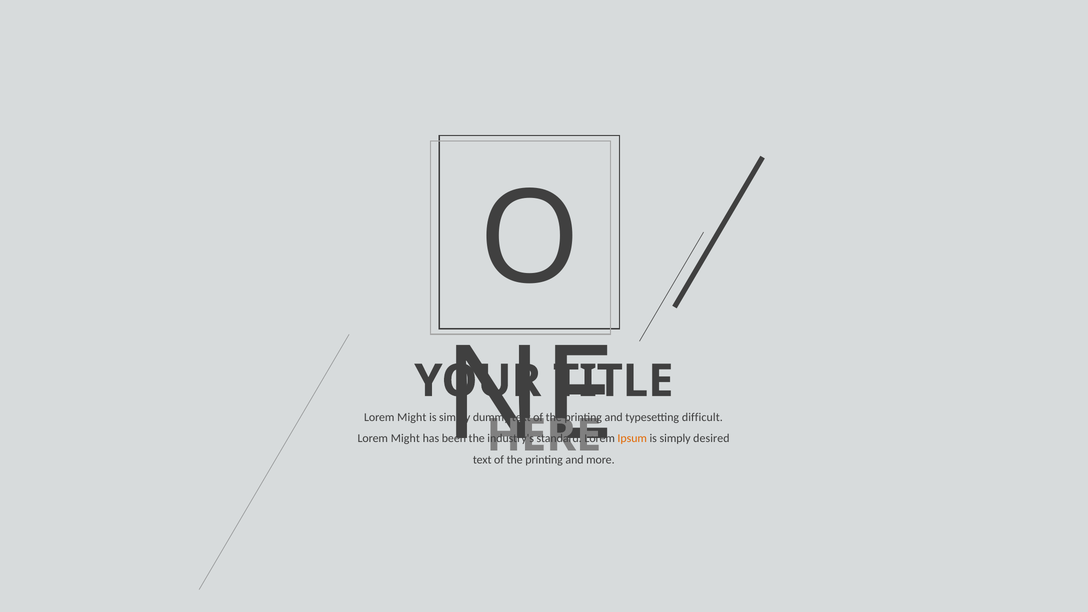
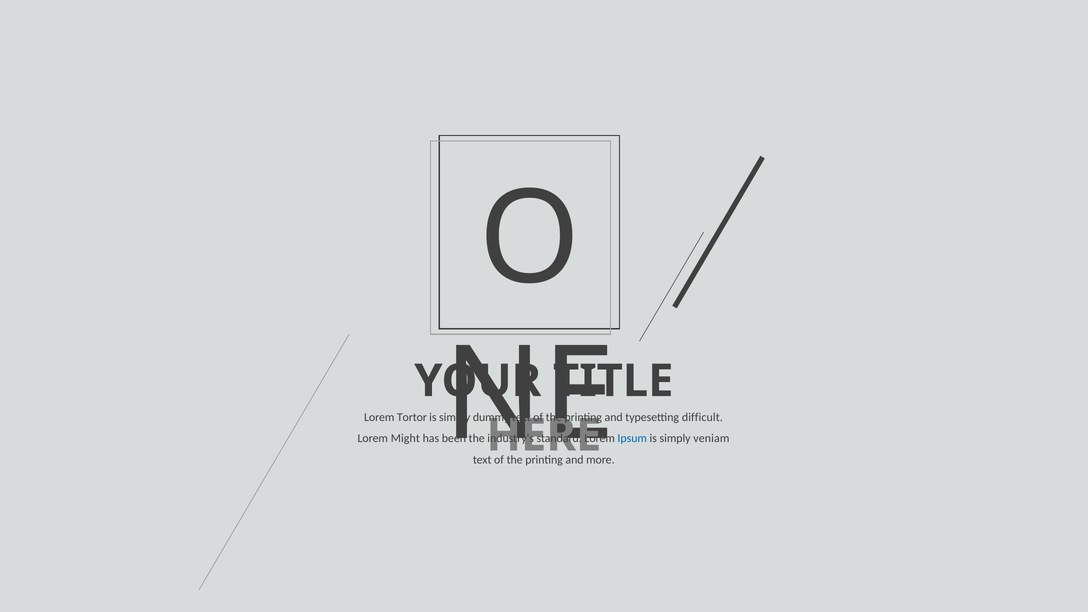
Might: Might -> Tortor (412, 417)
Ipsum colour: orange -> blue (632, 439)
desired: desired -> veniam (711, 439)
